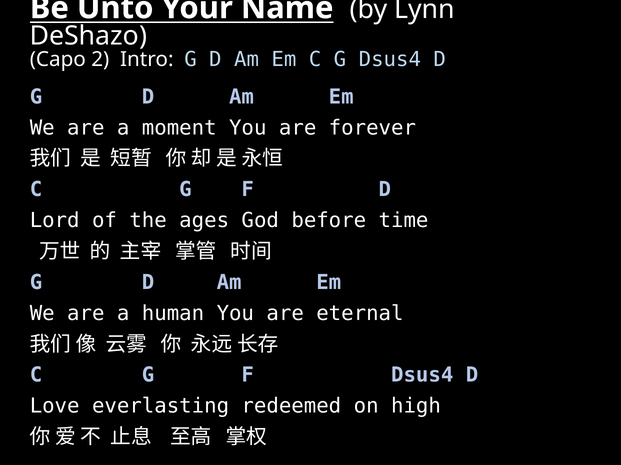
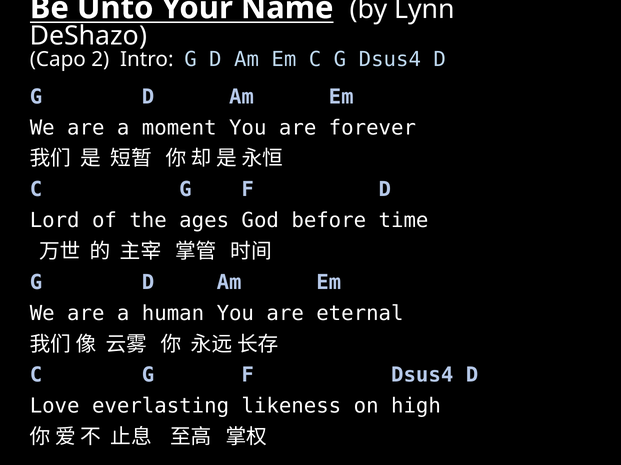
redeemed: redeemed -> likeness (291, 407)
